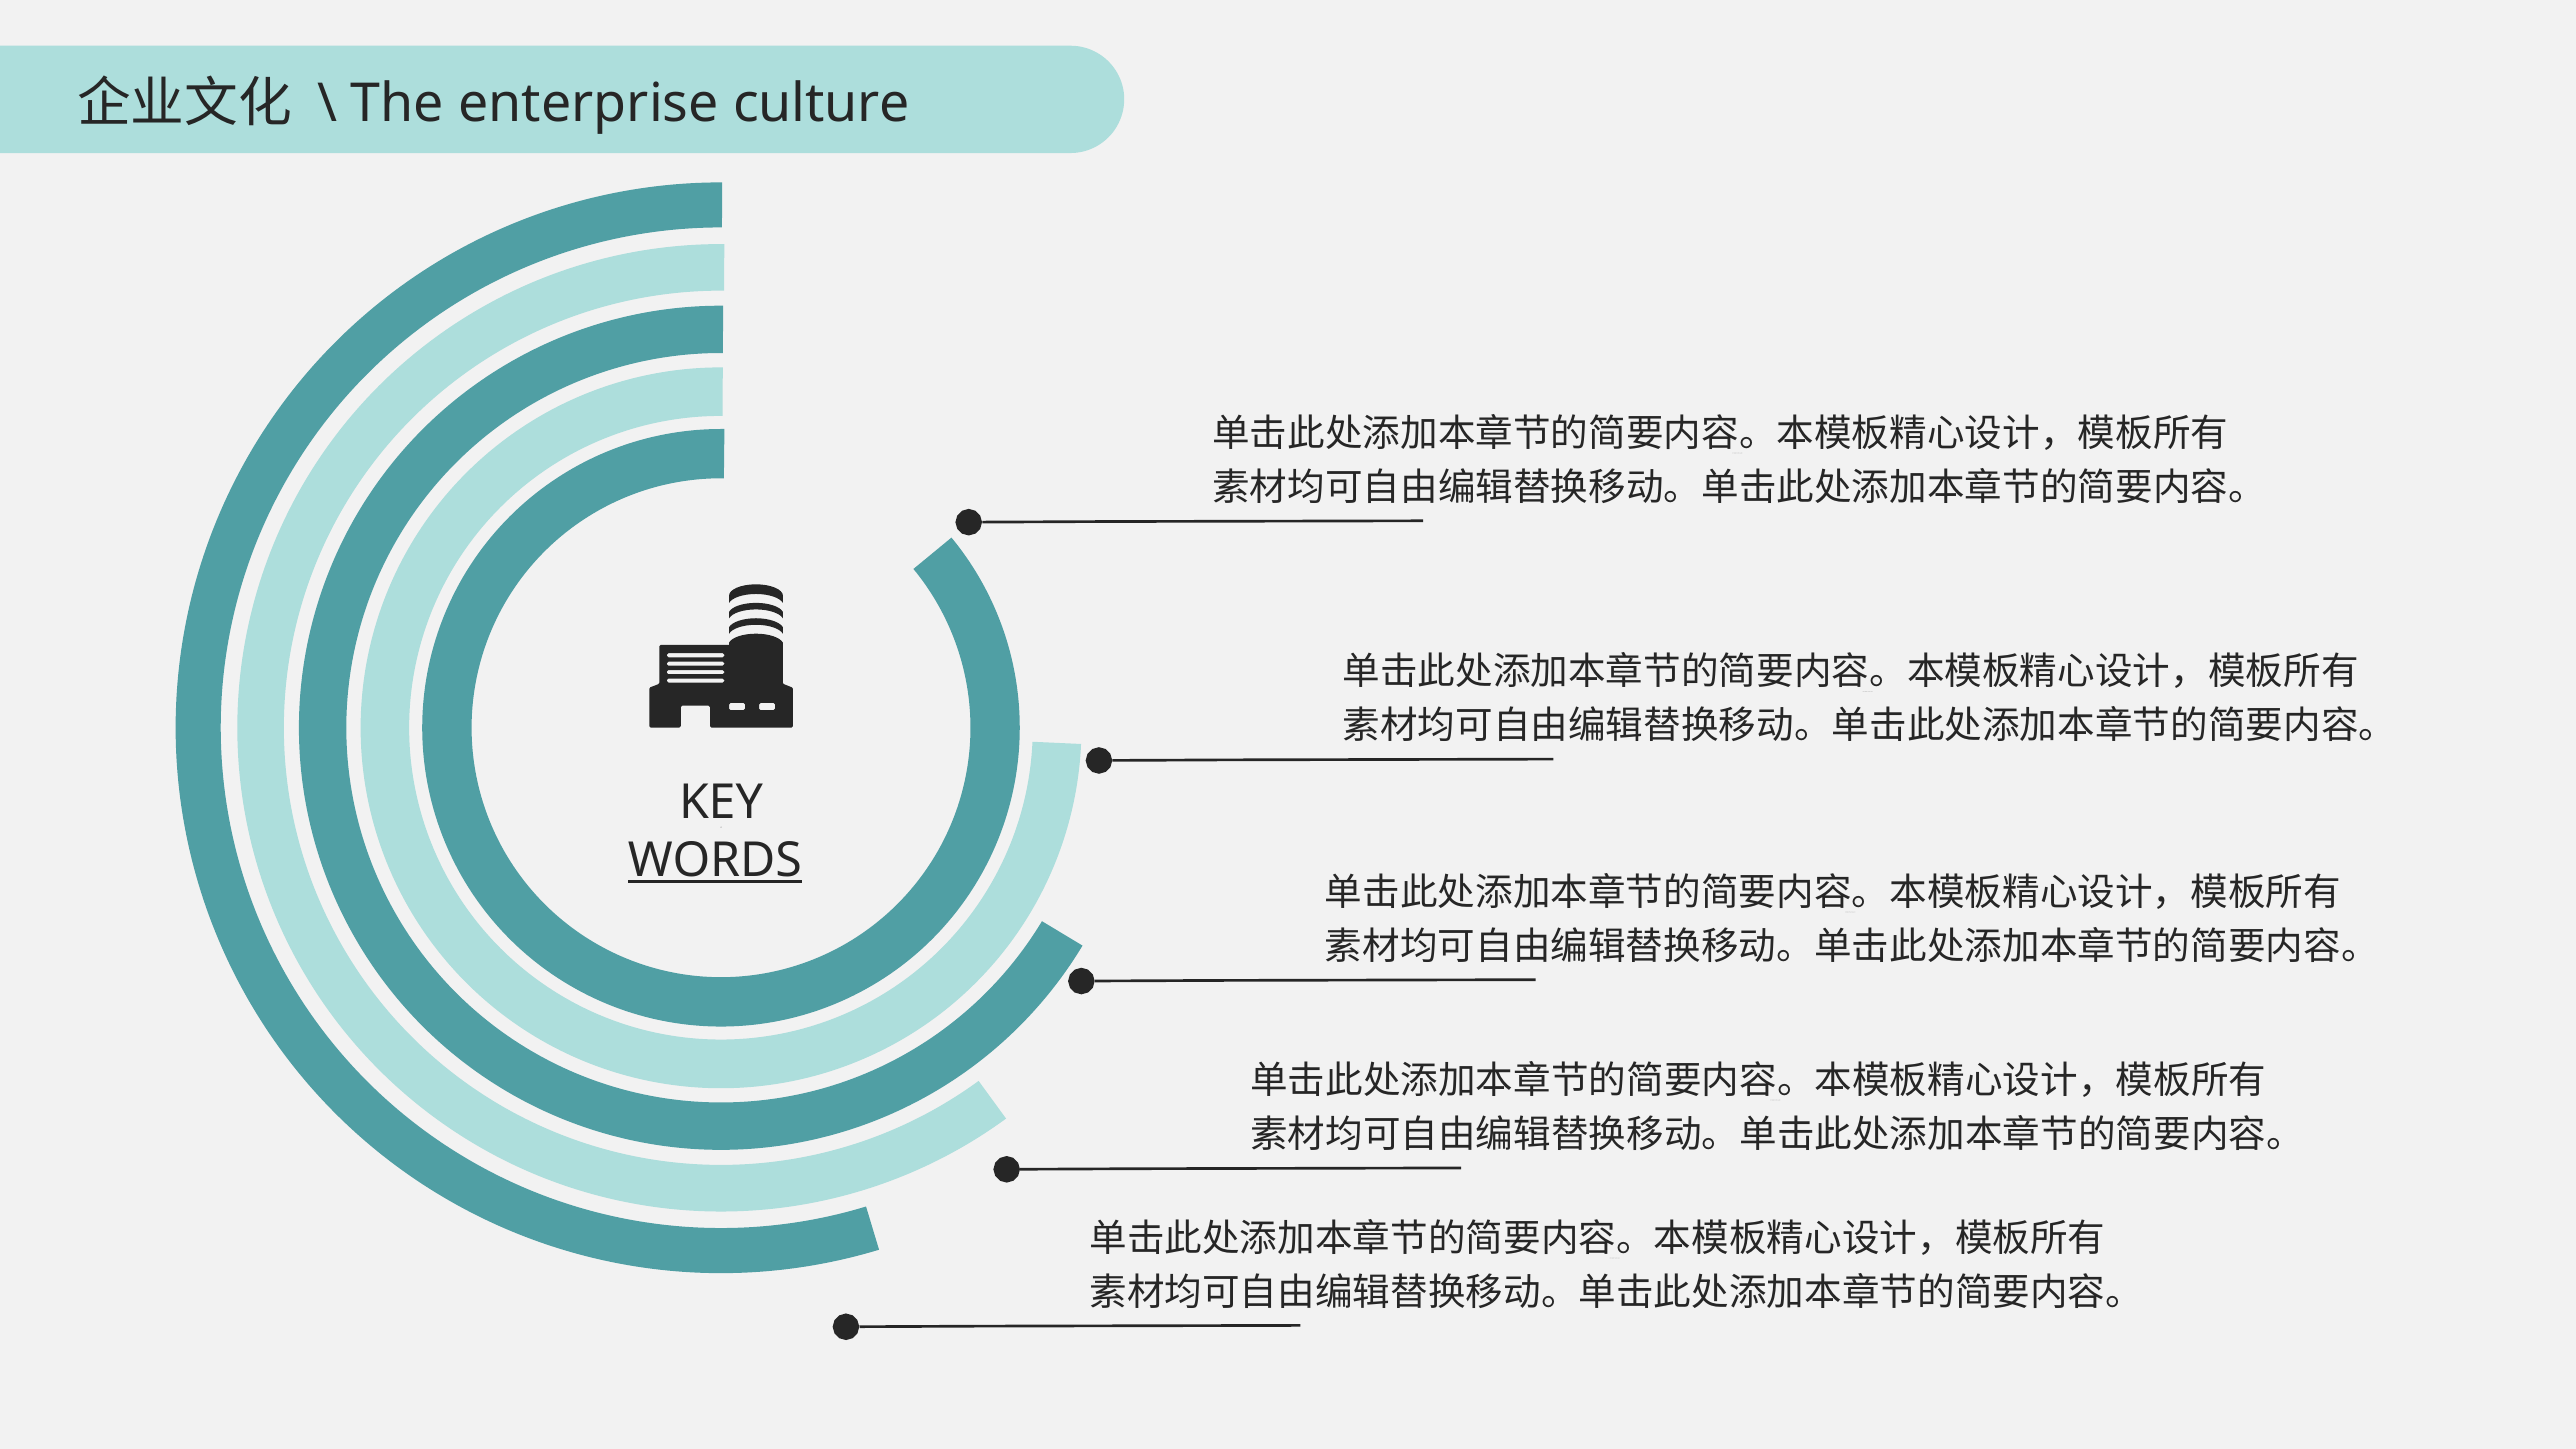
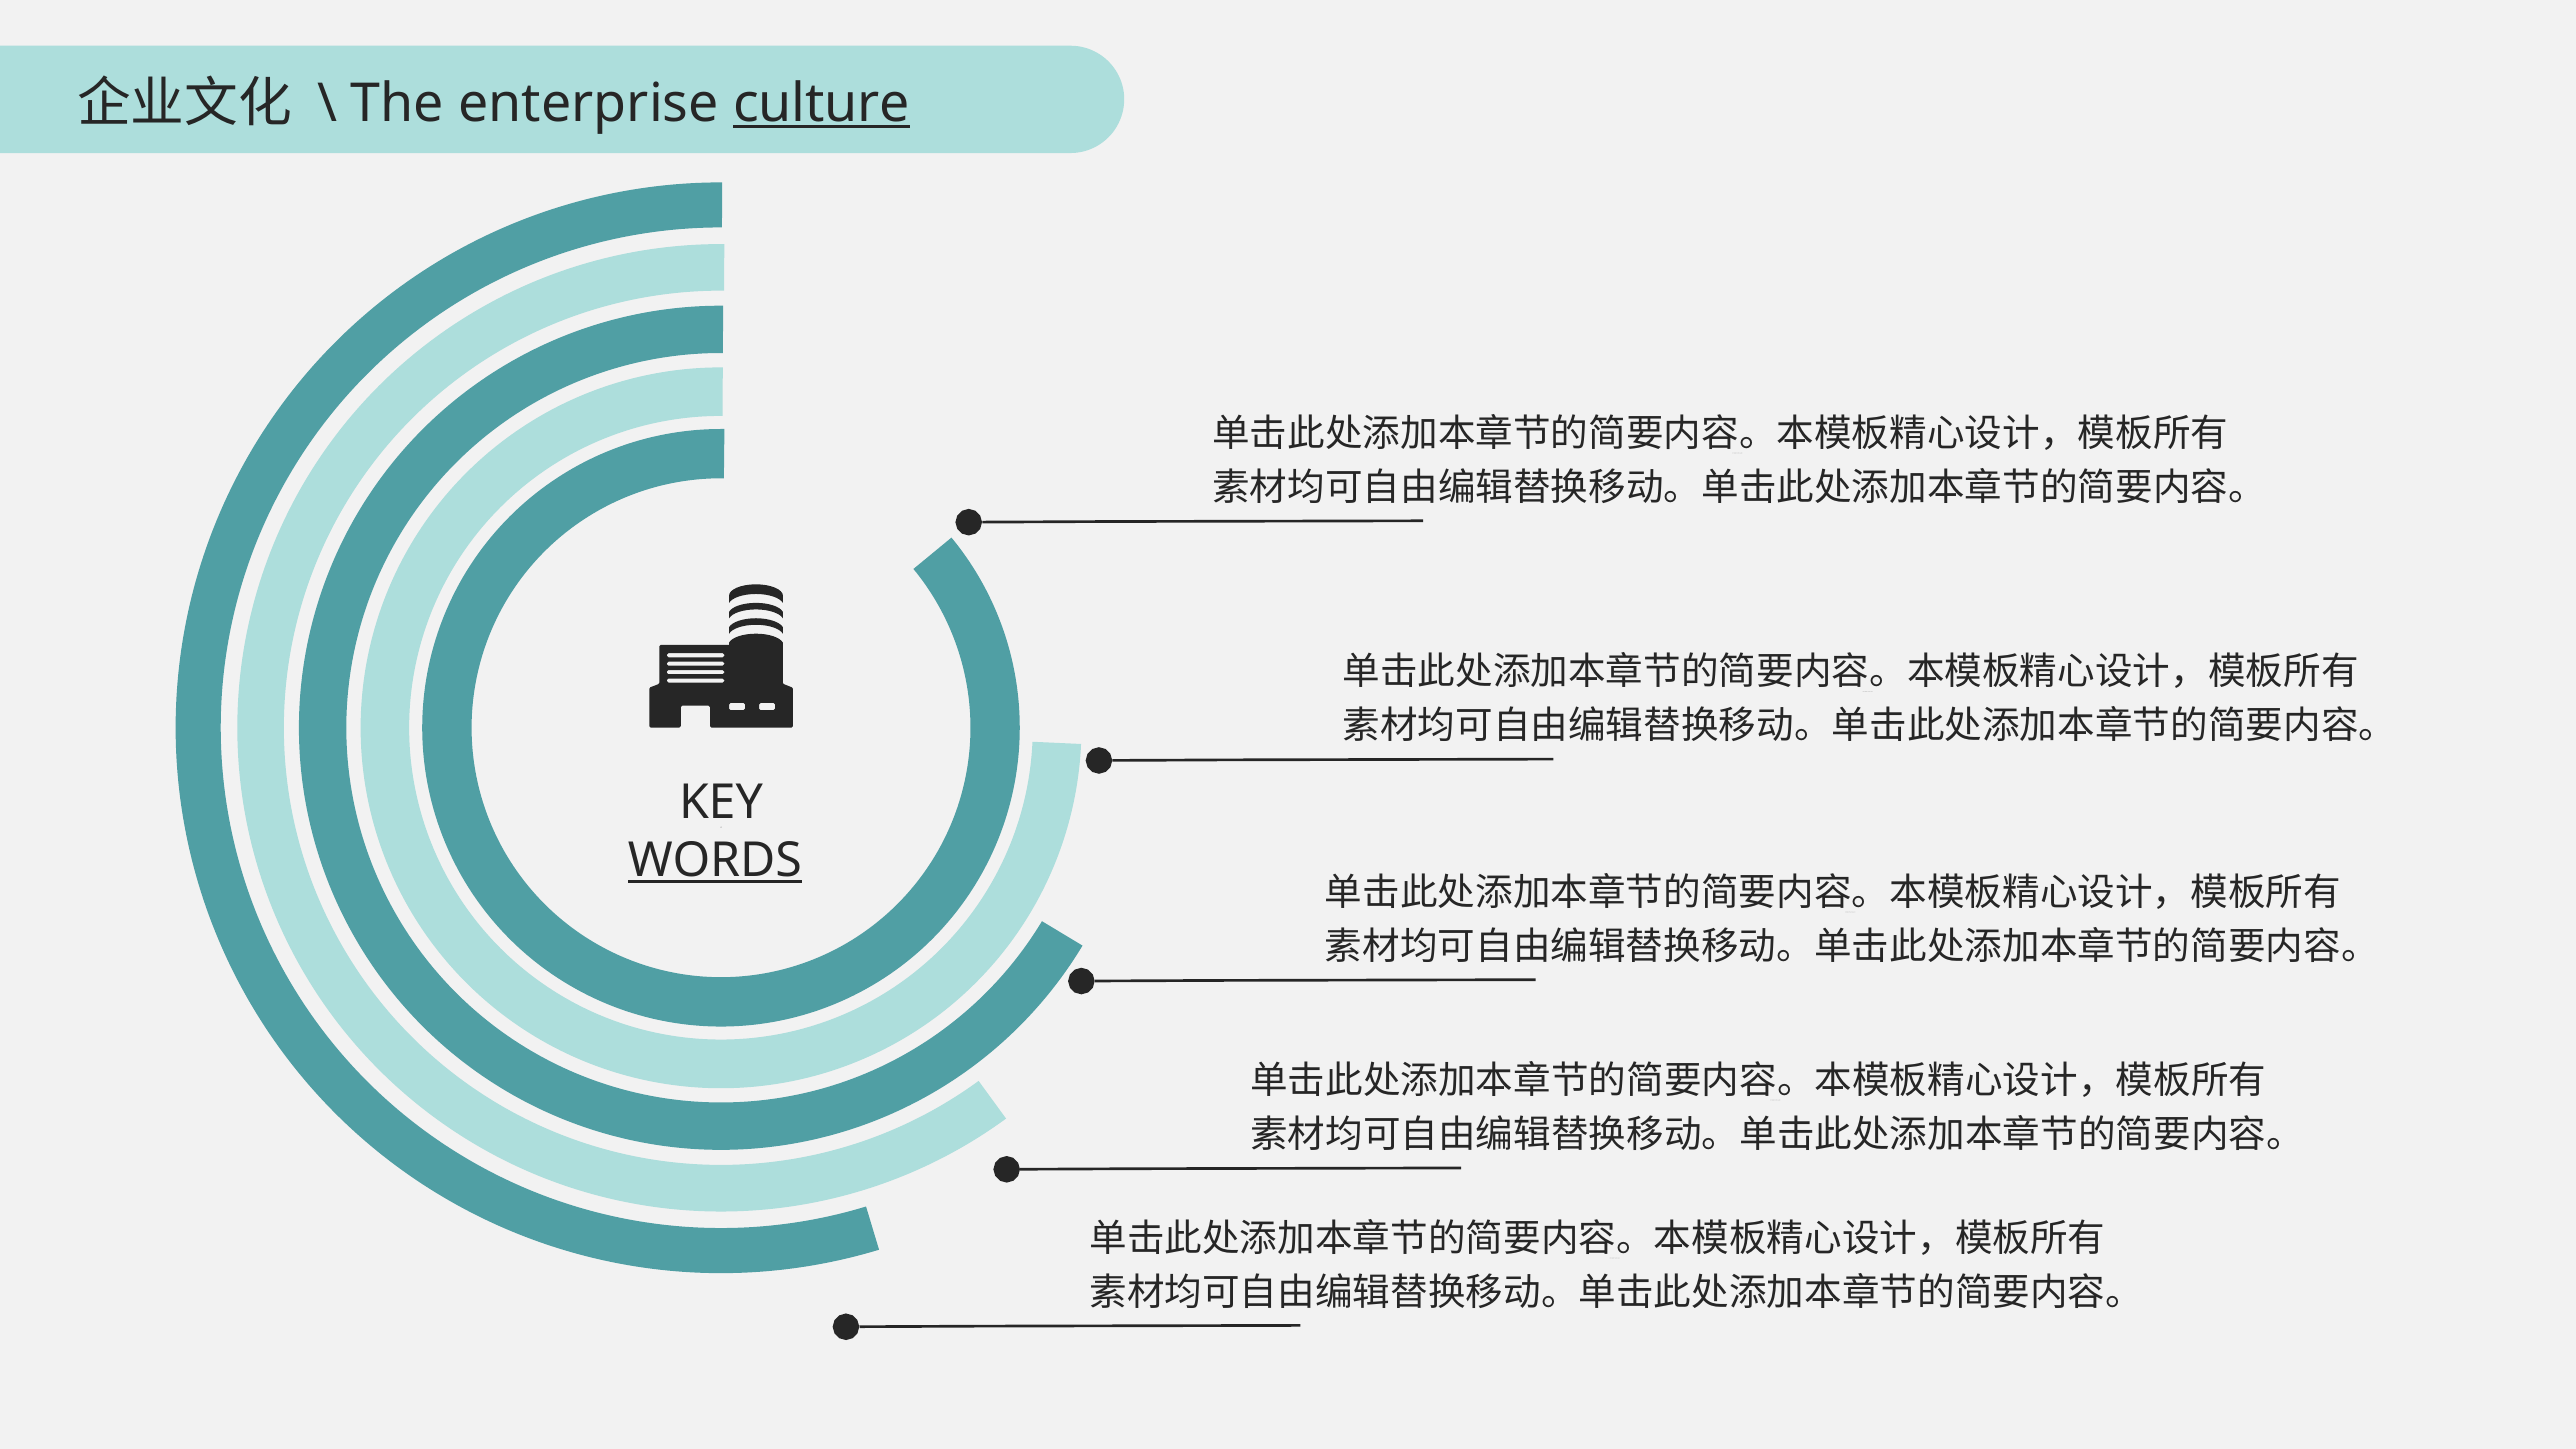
culture underline: none -> present (822, 104)
